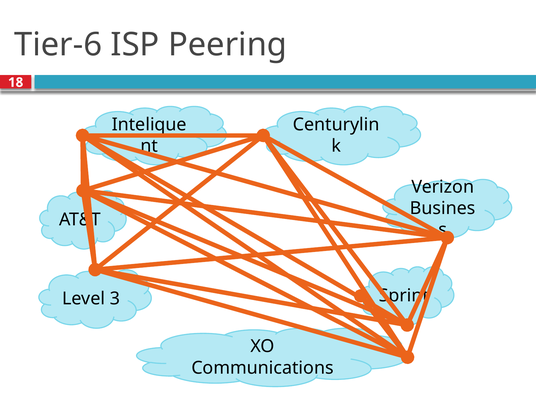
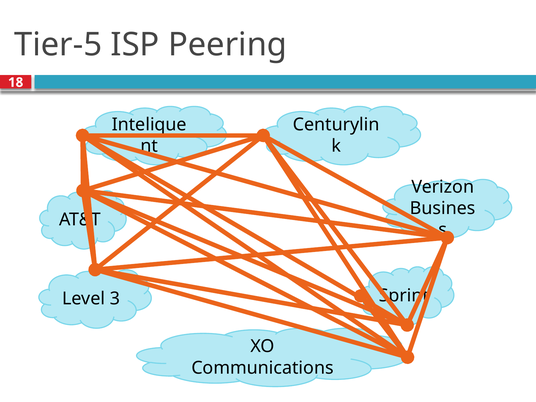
Tier-6: Tier-6 -> Tier-5 (58, 45)
